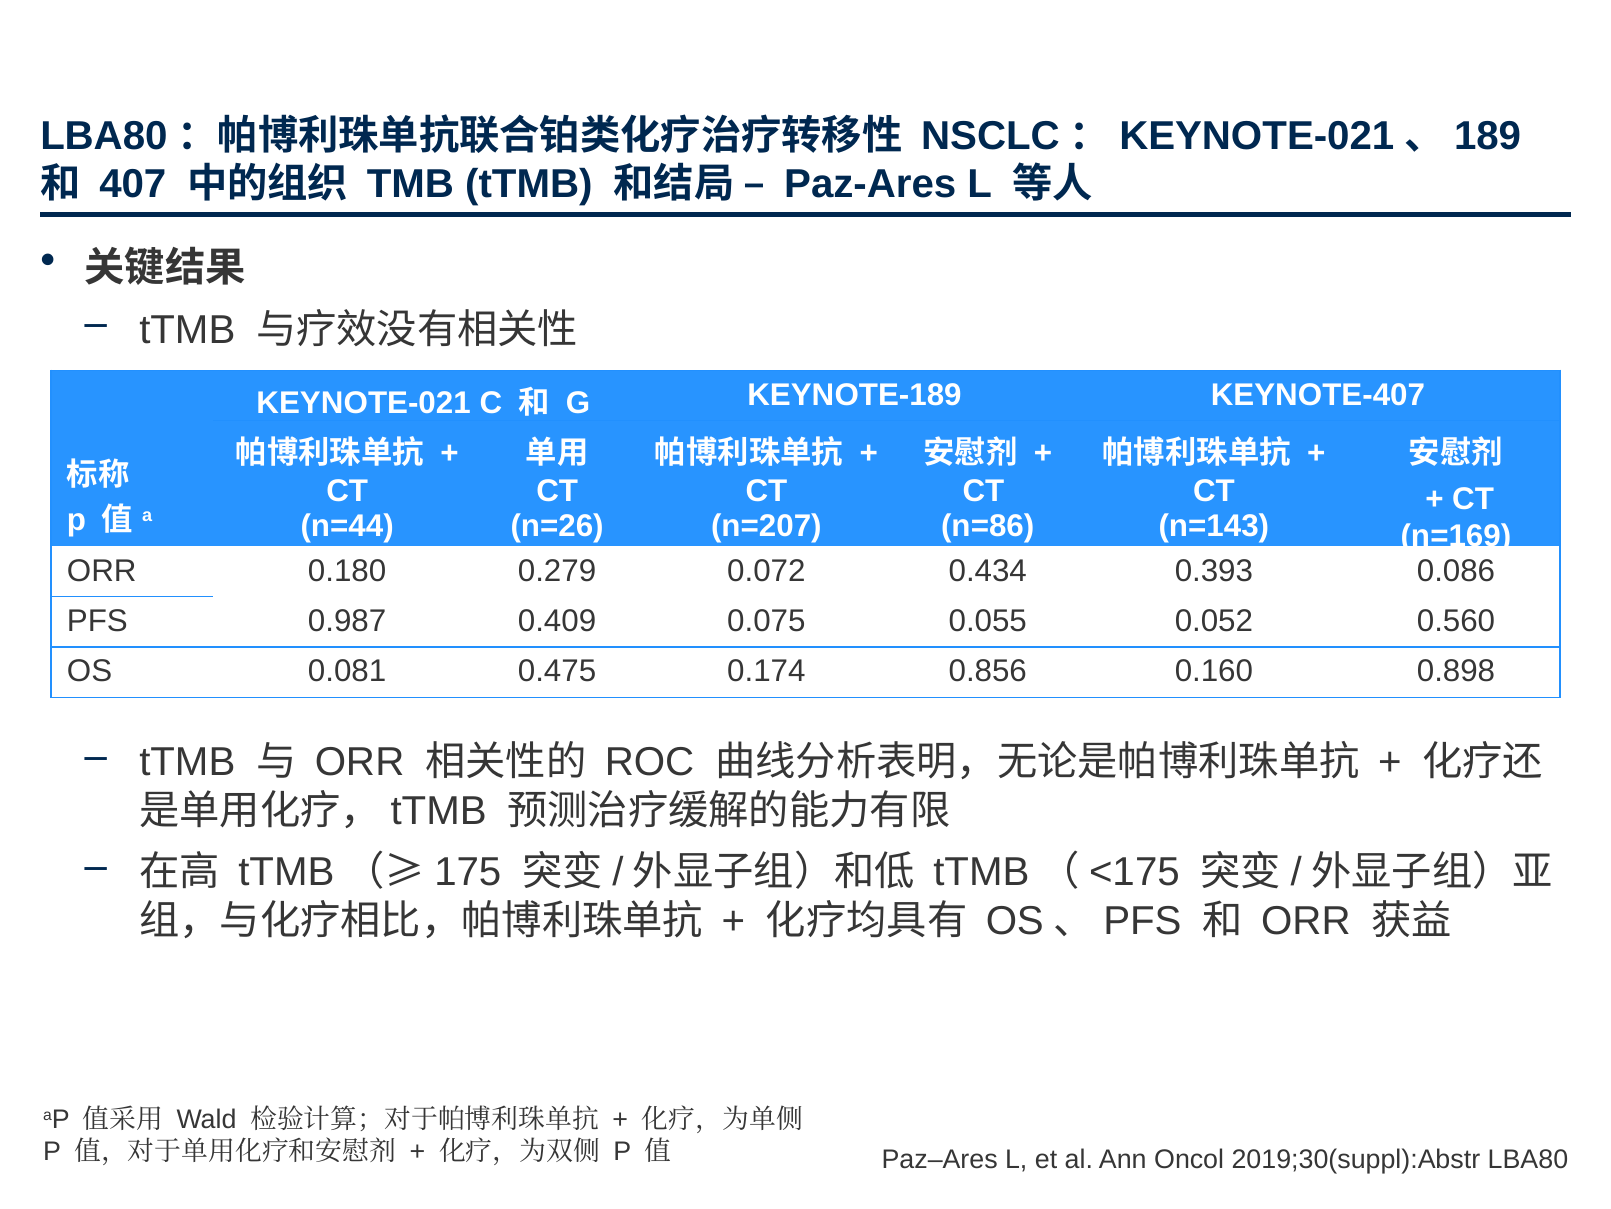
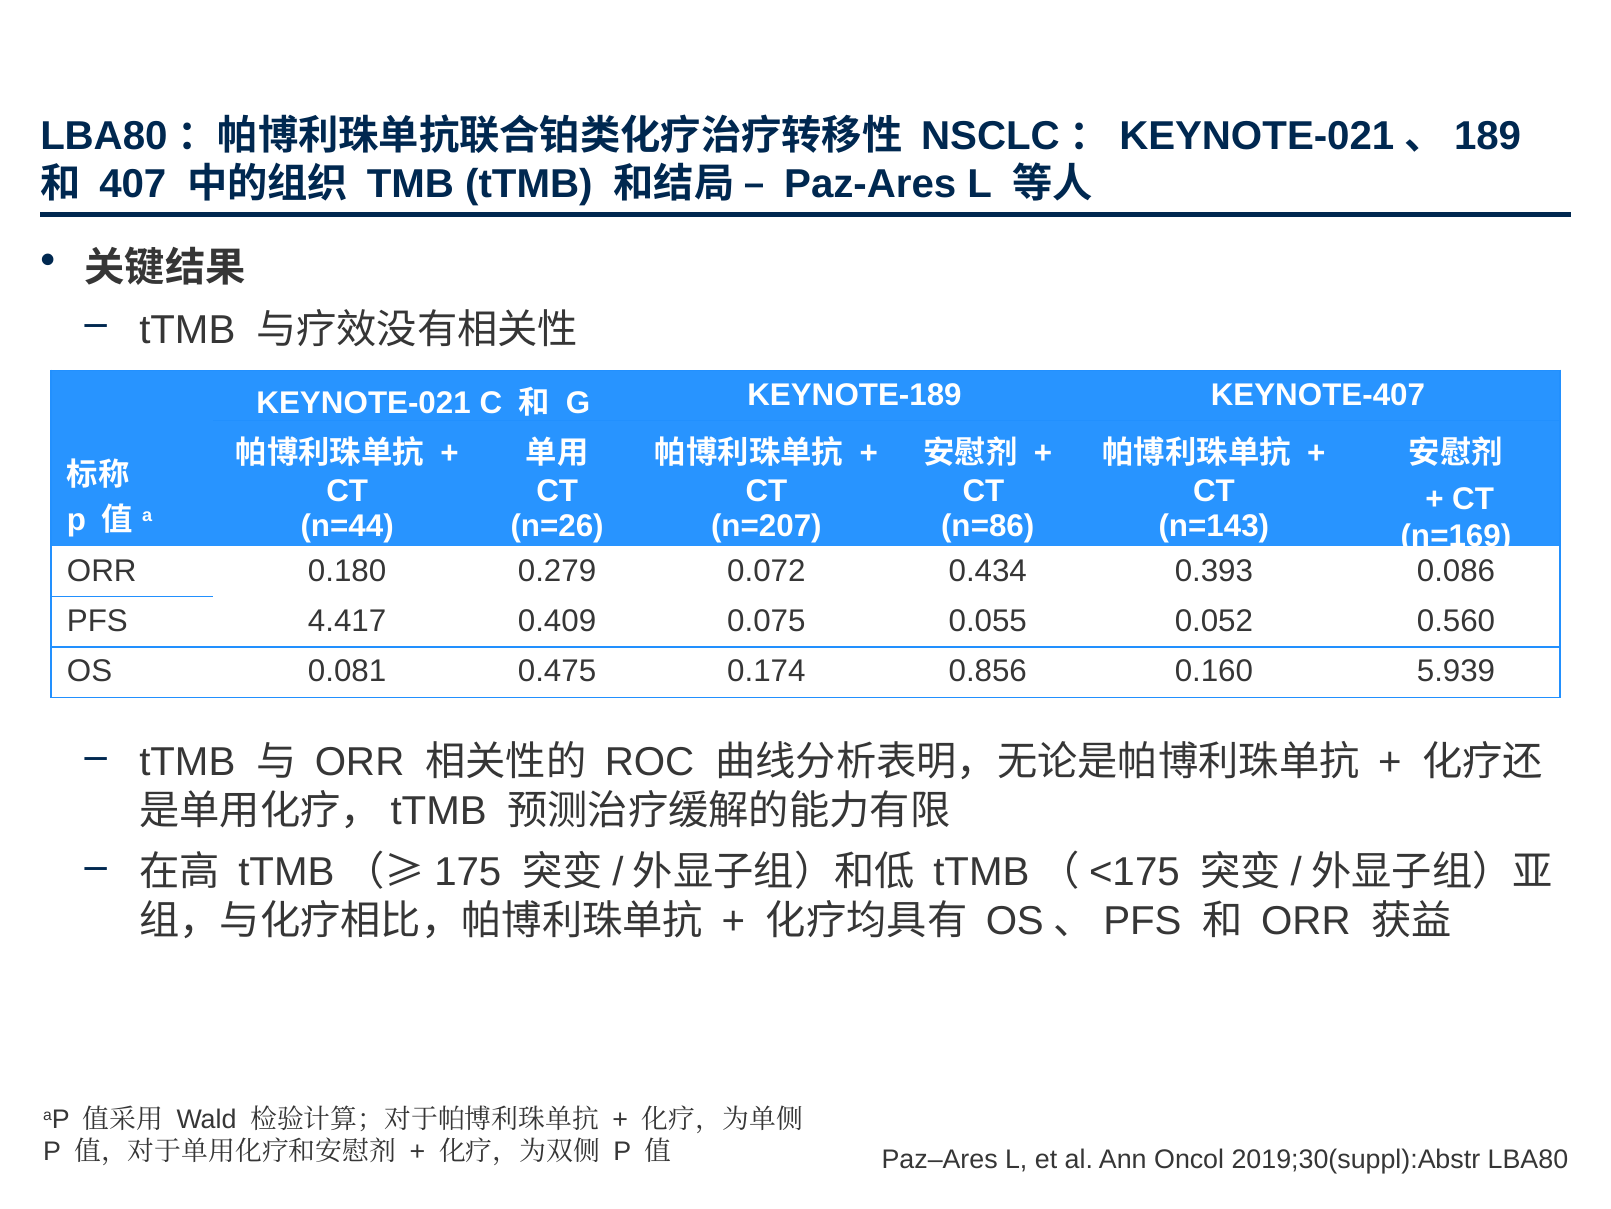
0.987: 0.987 -> 4.417 (347, 621)
0.898: 0.898 -> 5.939 (1456, 671)
